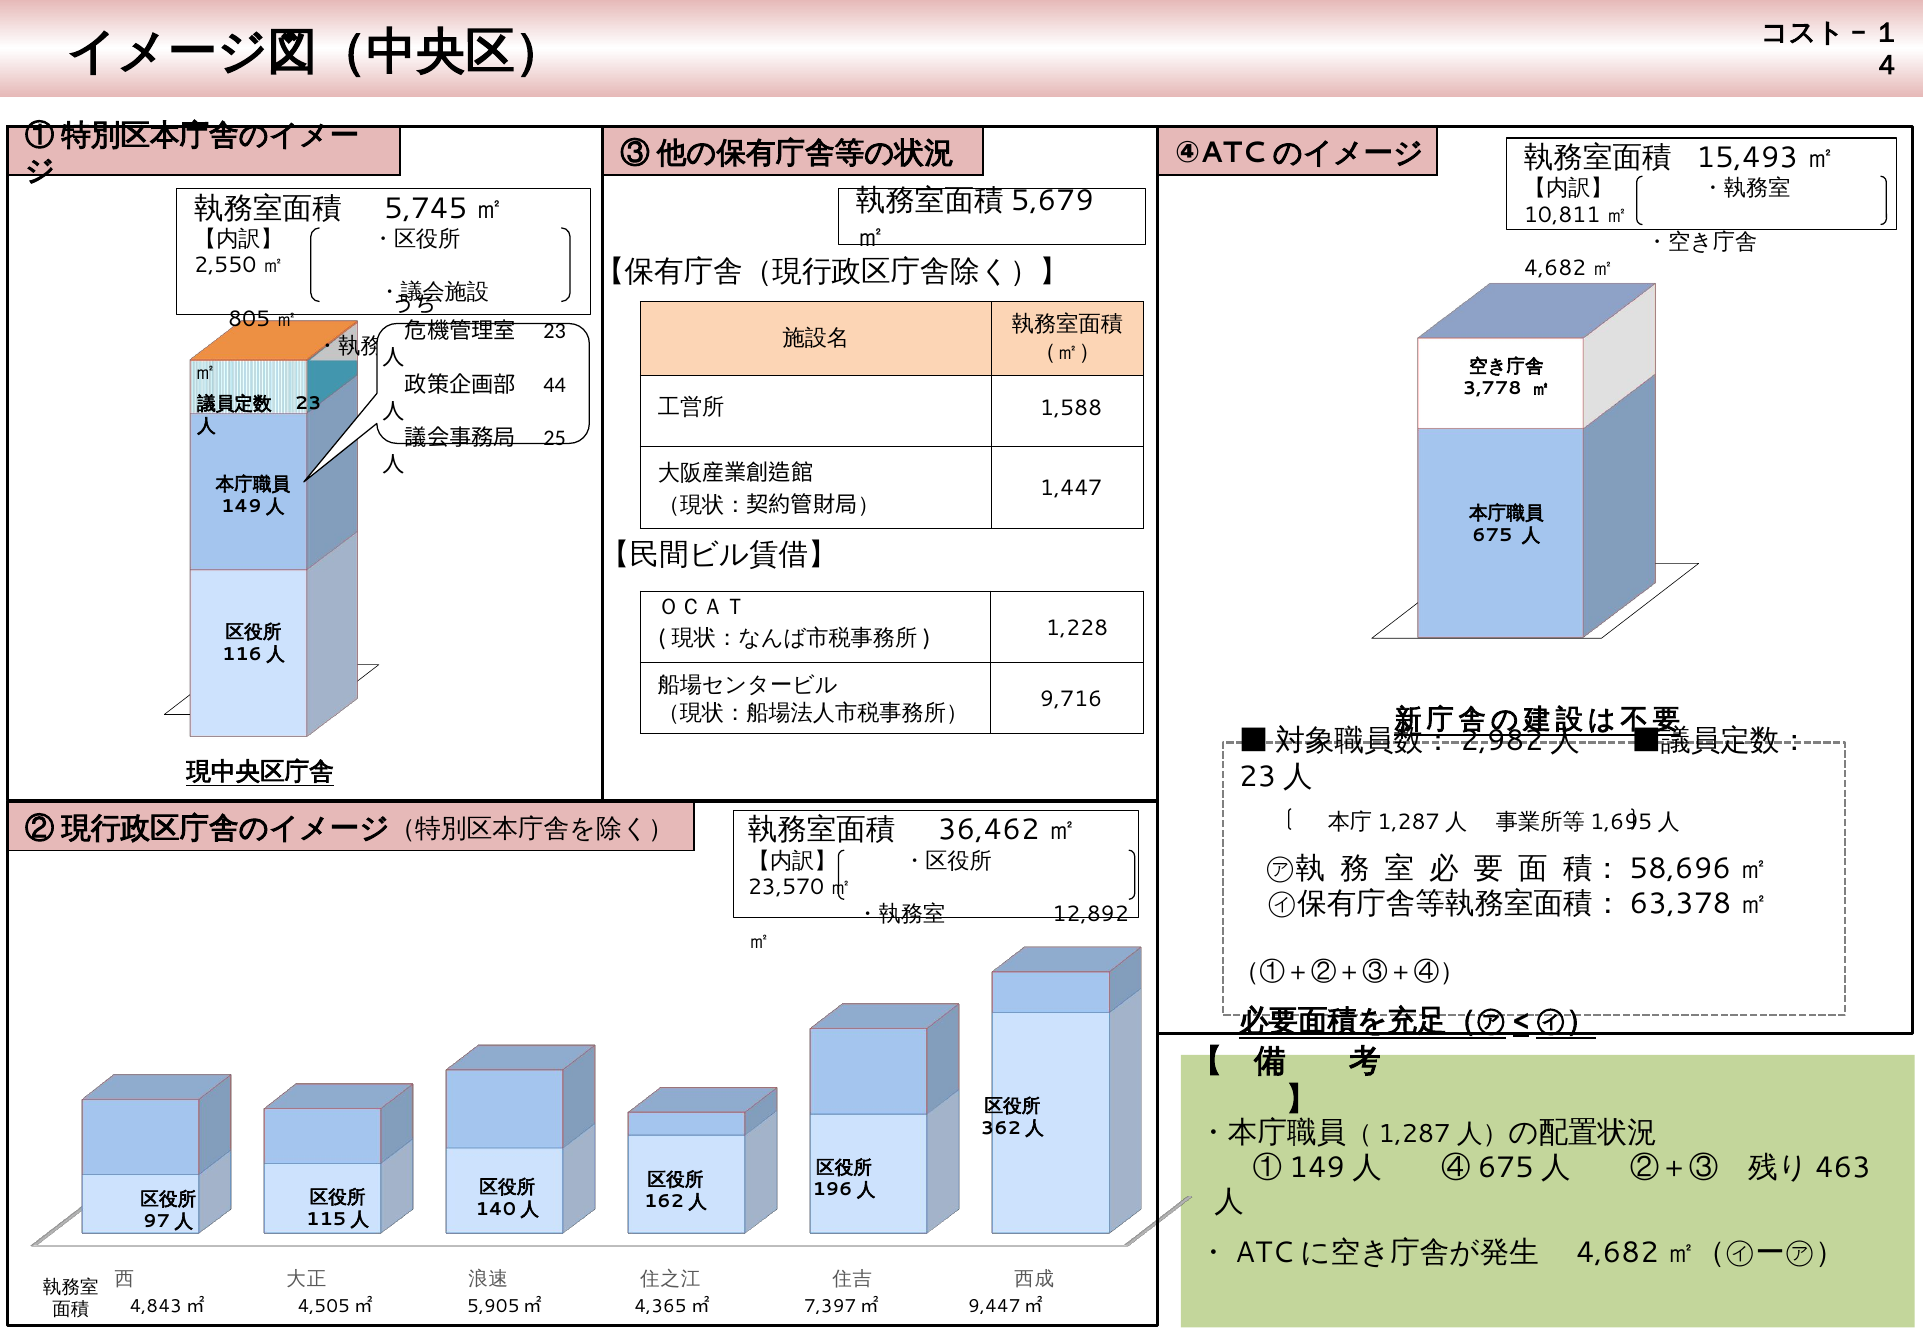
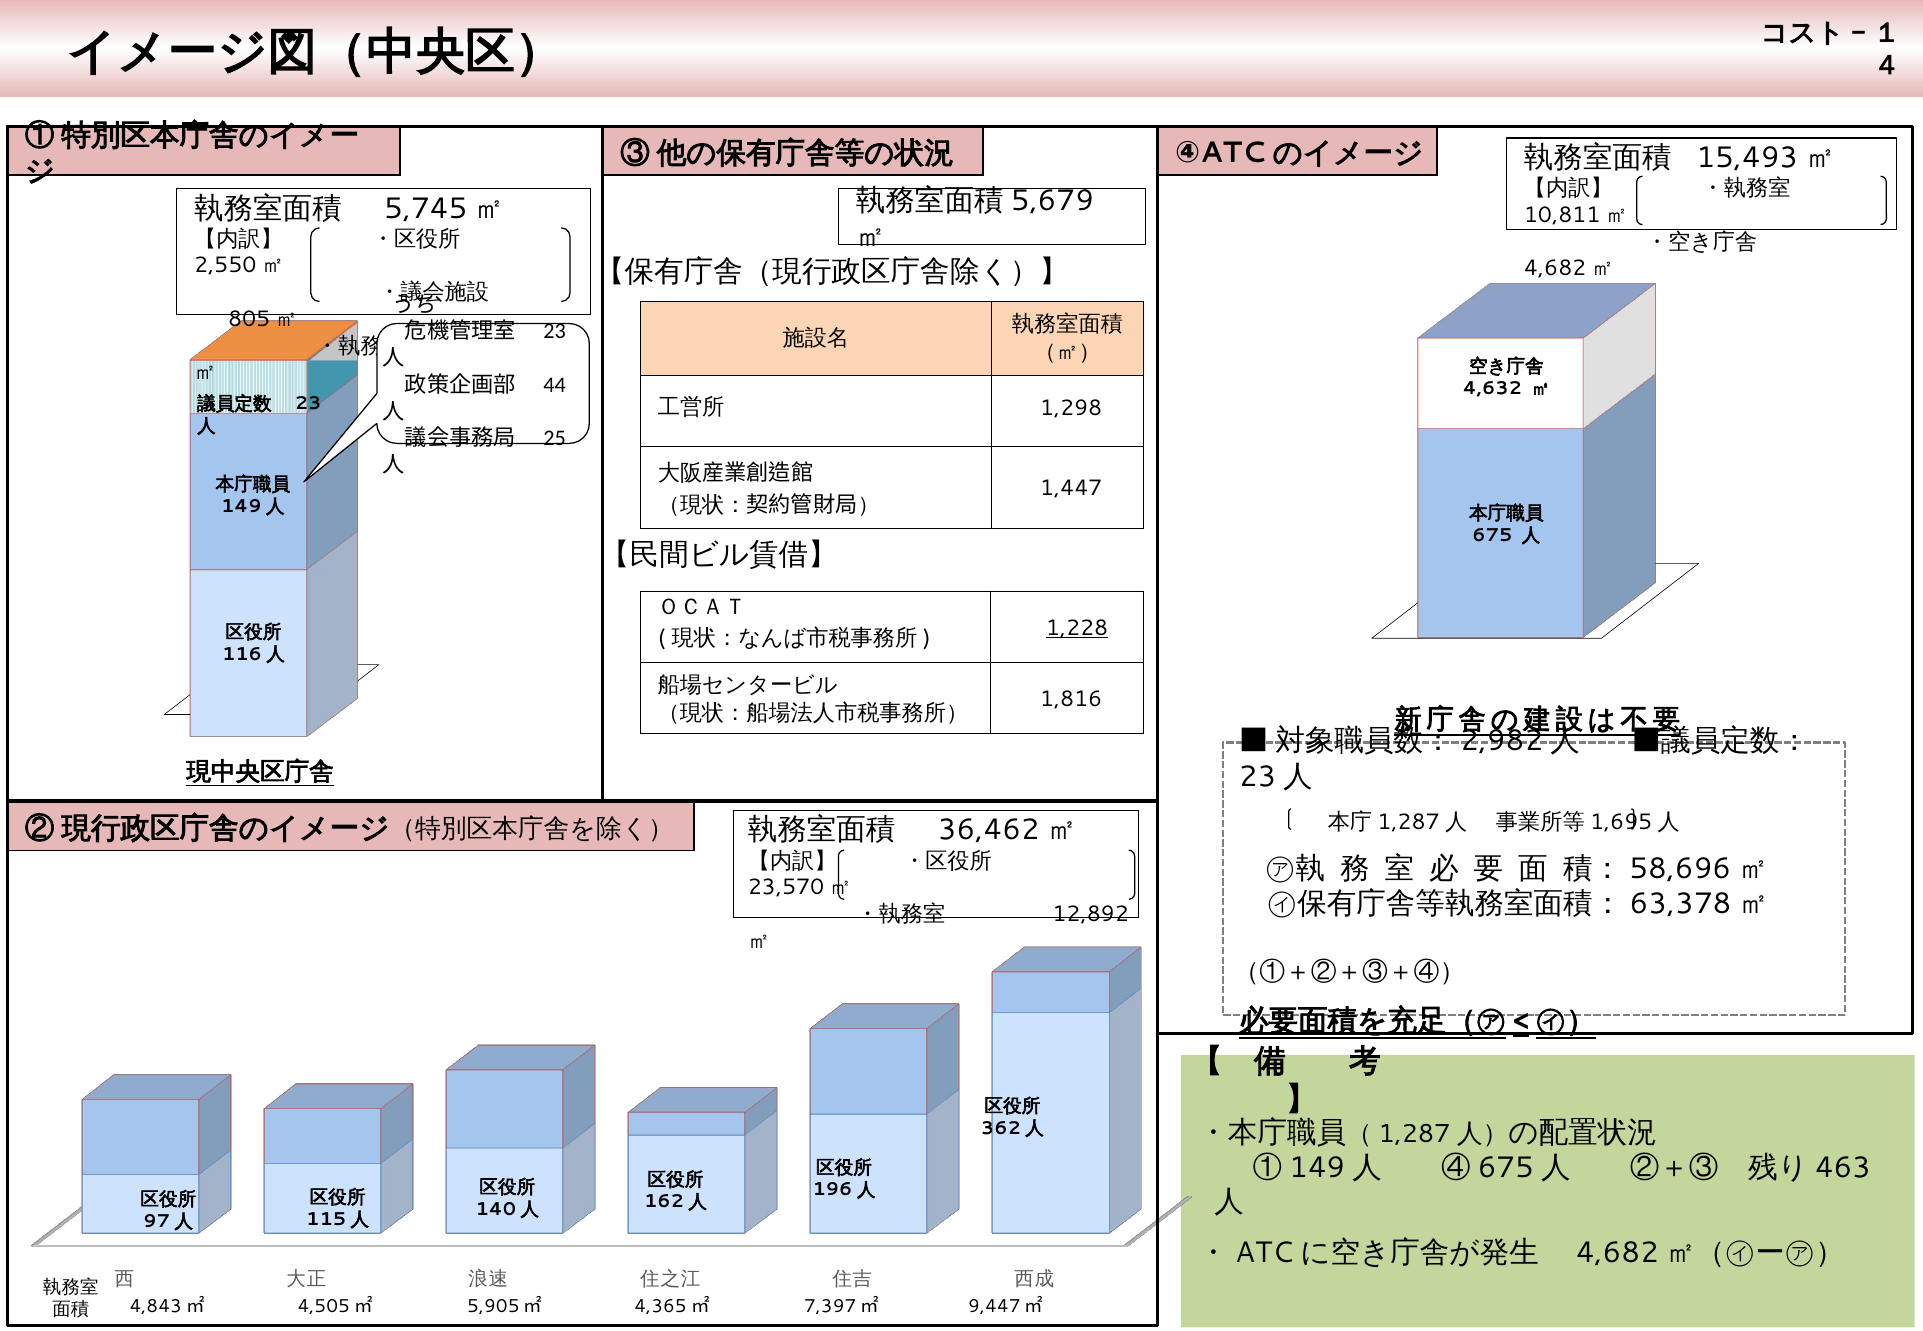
3,778: 3,778 -> 4,632 (1492, 388)
1,588: 1,588 -> 1,298 (1071, 408)
1,228 underline: none -> present (1077, 628)
9,716: 9,716 -> 1,816 (1071, 699)
